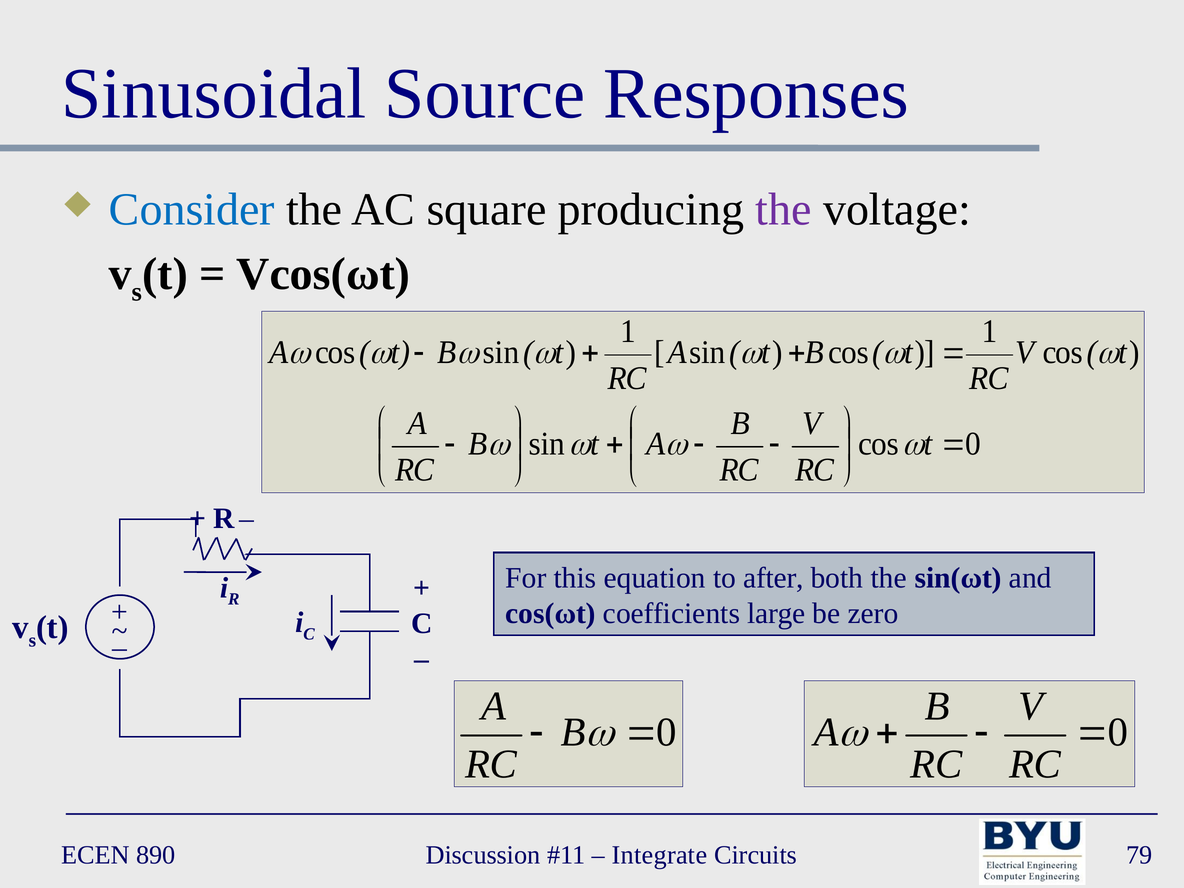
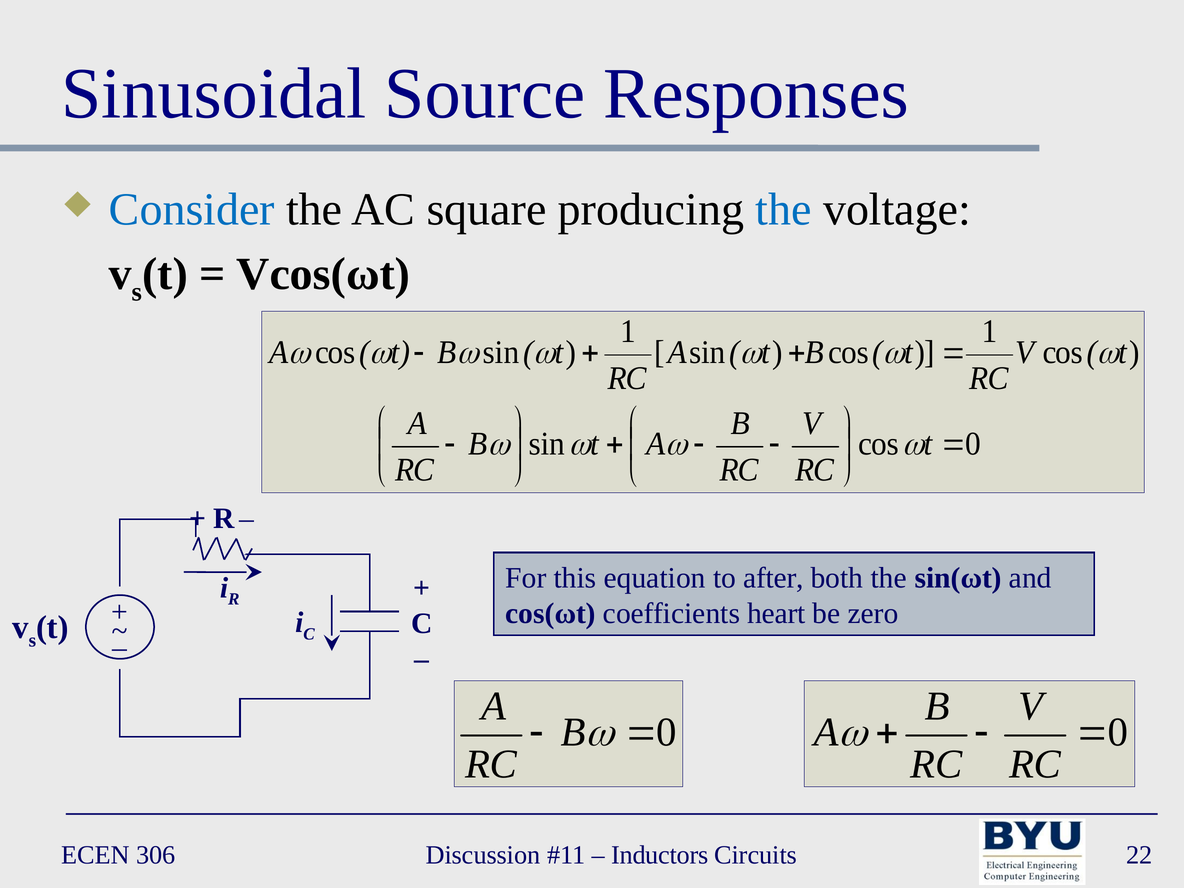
the colour: purple -> blue (784, 209)
large: large -> heart (776, 614)
890: 890 -> 306 (156, 855)
Integrate: Integrate -> Inductors (660, 855)
79: 79 -> 22 (1139, 855)
